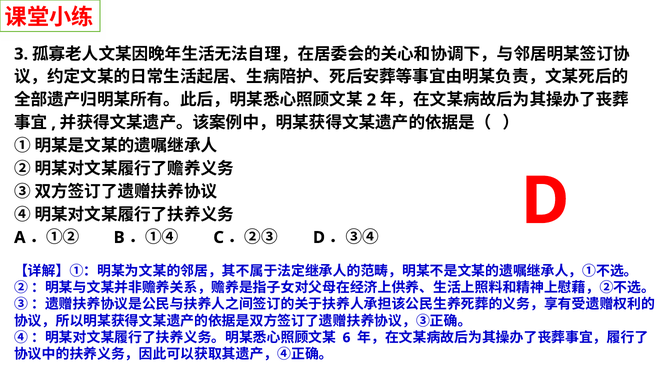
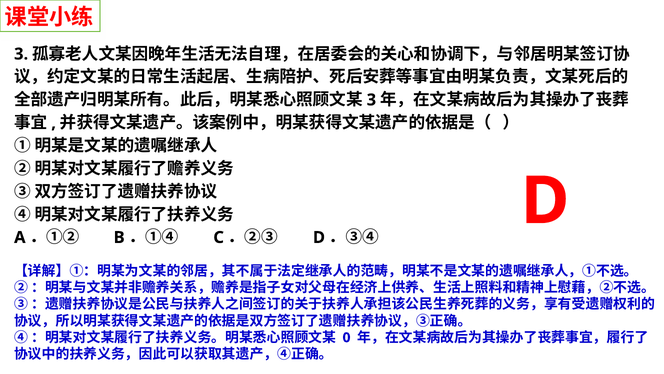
2: 2 -> 3 (371, 100)
6: 6 -> 0 (347, 337)
